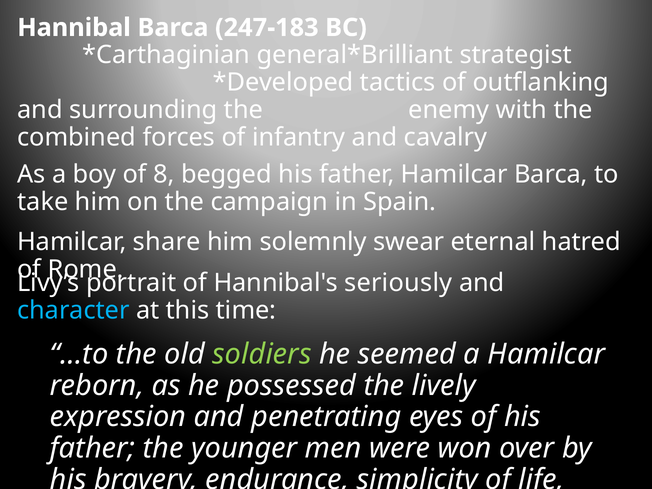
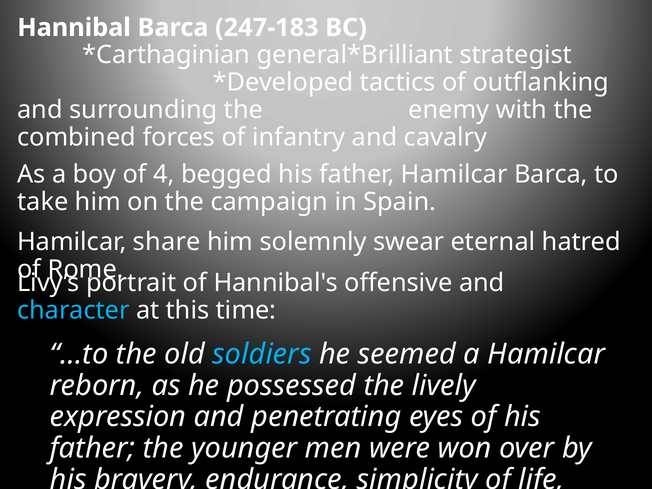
8: 8 -> 4 (164, 174)
seriously: seriously -> offensive (398, 283)
soldiers colour: light green -> light blue (262, 354)
